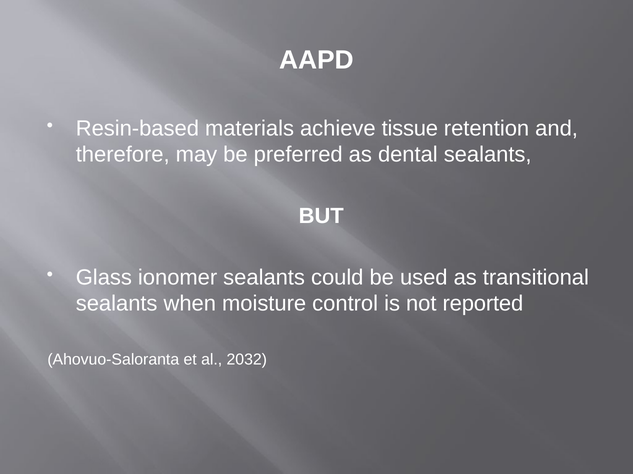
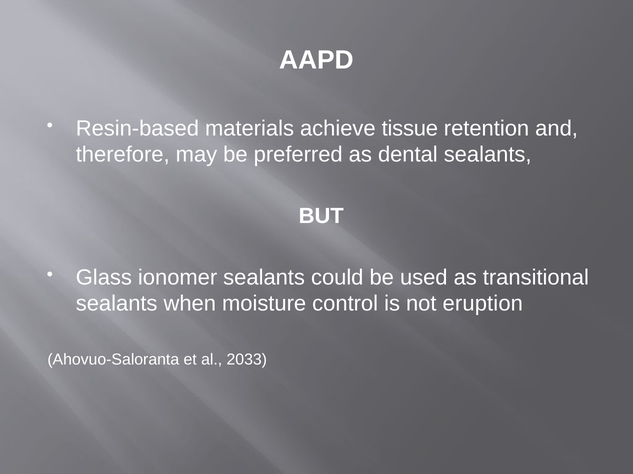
reported: reported -> eruption (483, 304)
2032: 2032 -> 2033 (247, 360)
